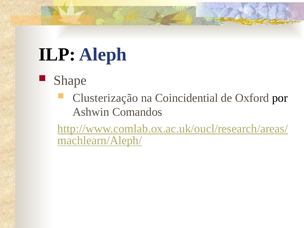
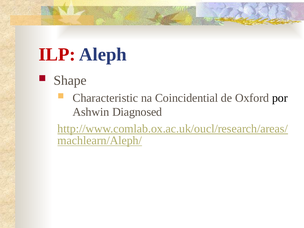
ILP colour: black -> red (57, 54)
Clusterização: Clusterização -> Characteristic (105, 98)
Comandos: Comandos -> Diagnosed (137, 112)
